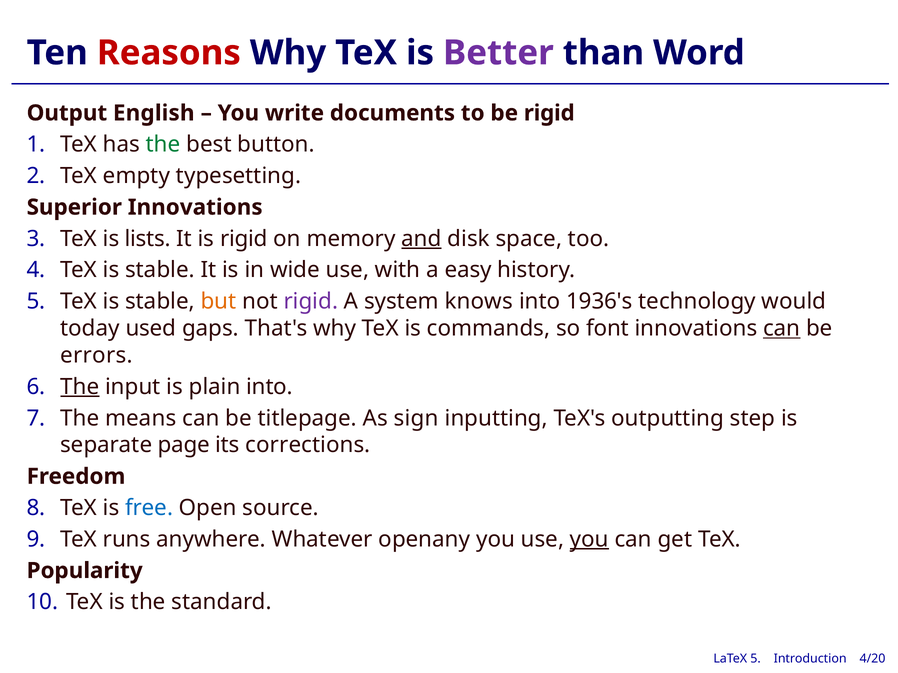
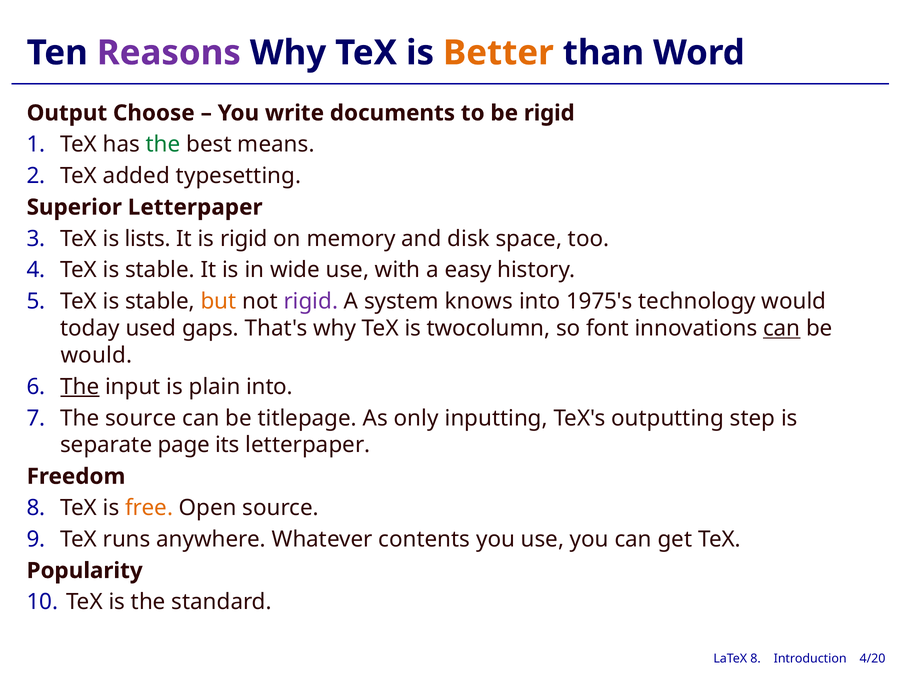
Reasons colour: red -> purple (169, 53)
Better colour: purple -> orange (498, 53)
English: English -> Choose (154, 113)
button: button -> means (276, 145)
empty: empty -> added (136, 176)
Superior Innovations: Innovations -> Letterpaper (195, 207)
and underline: present -> none (421, 239)
1936's: 1936's -> 1975's (599, 302)
commands: commands -> twocolumn (489, 329)
errors: errors -> would (97, 356)
The means: means -> source (141, 418)
sign: sign -> only (416, 418)
its corrections: corrections -> letterpaper (308, 445)
free colour: blue -> orange (149, 508)
openany: openany -> contents (424, 540)
you underline: present -> none (589, 540)
LaTeX 5: 5 -> 8 (756, 659)
